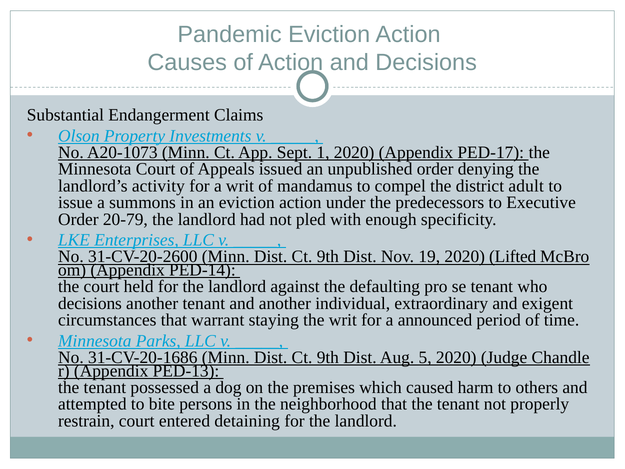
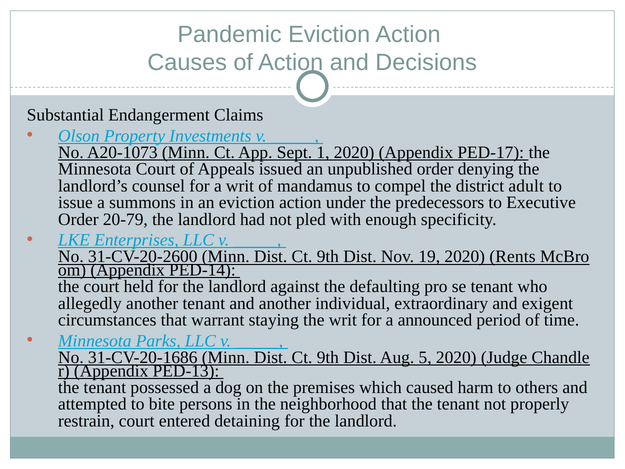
activity: activity -> counsel (158, 186)
Lifted: Lifted -> Rents (512, 257)
decisions: decisions -> allegedly (90, 303)
